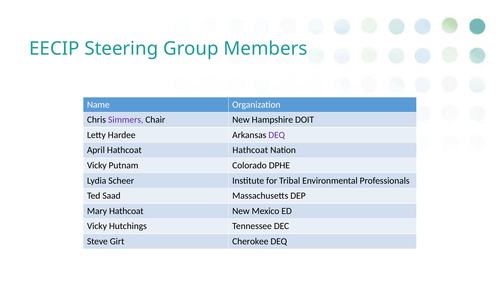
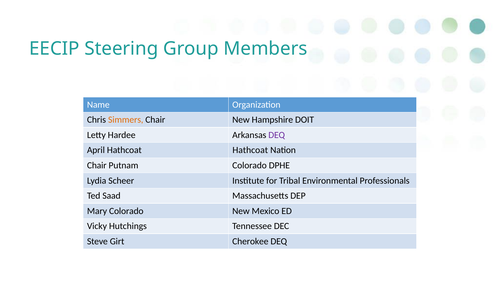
Simmers colour: purple -> orange (126, 120)
Vicky: Vicky -> Chair (97, 166)
Mary Hathcoat: Hathcoat -> Colorado (126, 211)
